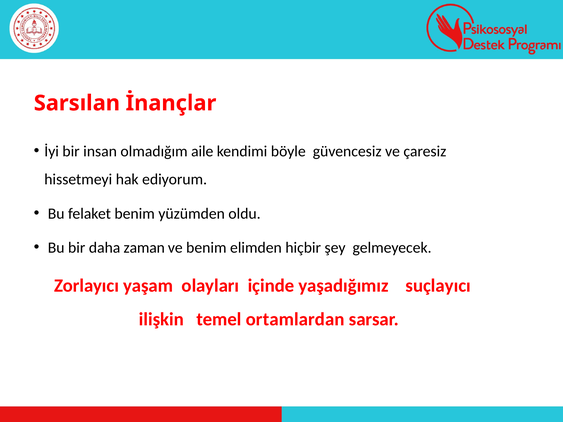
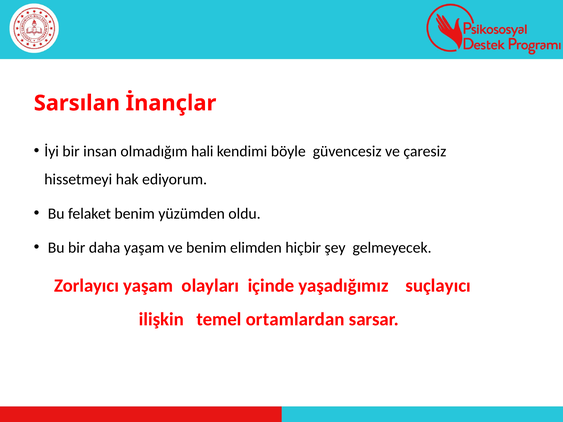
aile: aile -> hali (202, 151)
daha zaman: zaman -> yaşam (144, 248)
